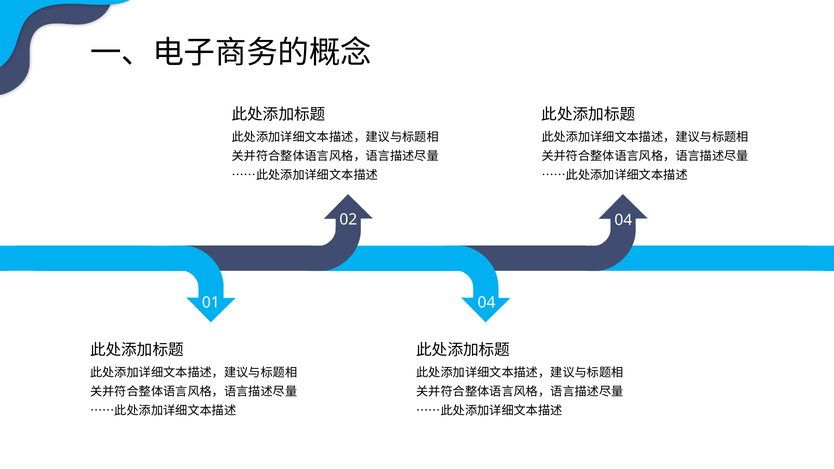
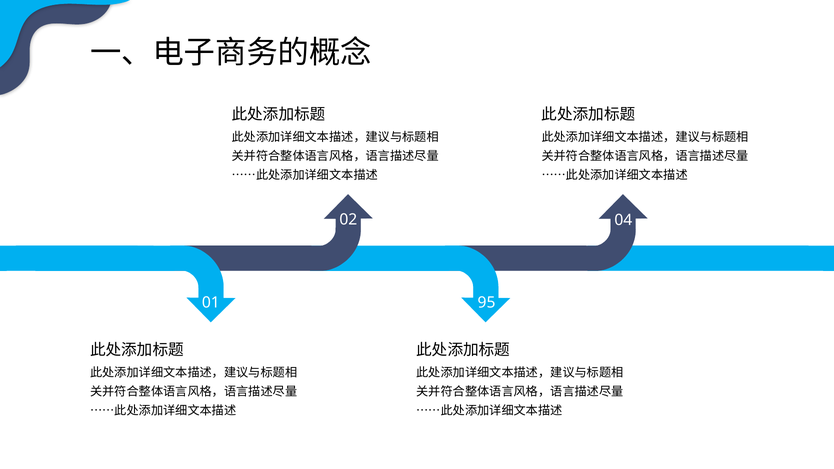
01 04: 04 -> 95 (487, 302)
